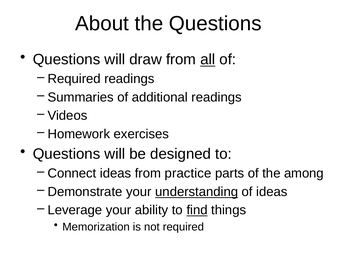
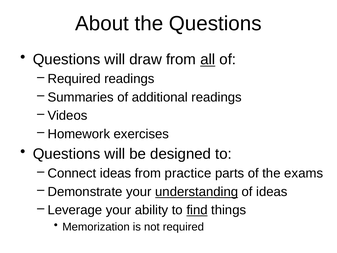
among: among -> exams (304, 173)
